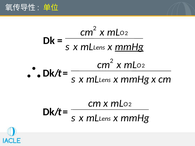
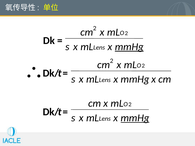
mmHg underline: none -> present (135, 118)
